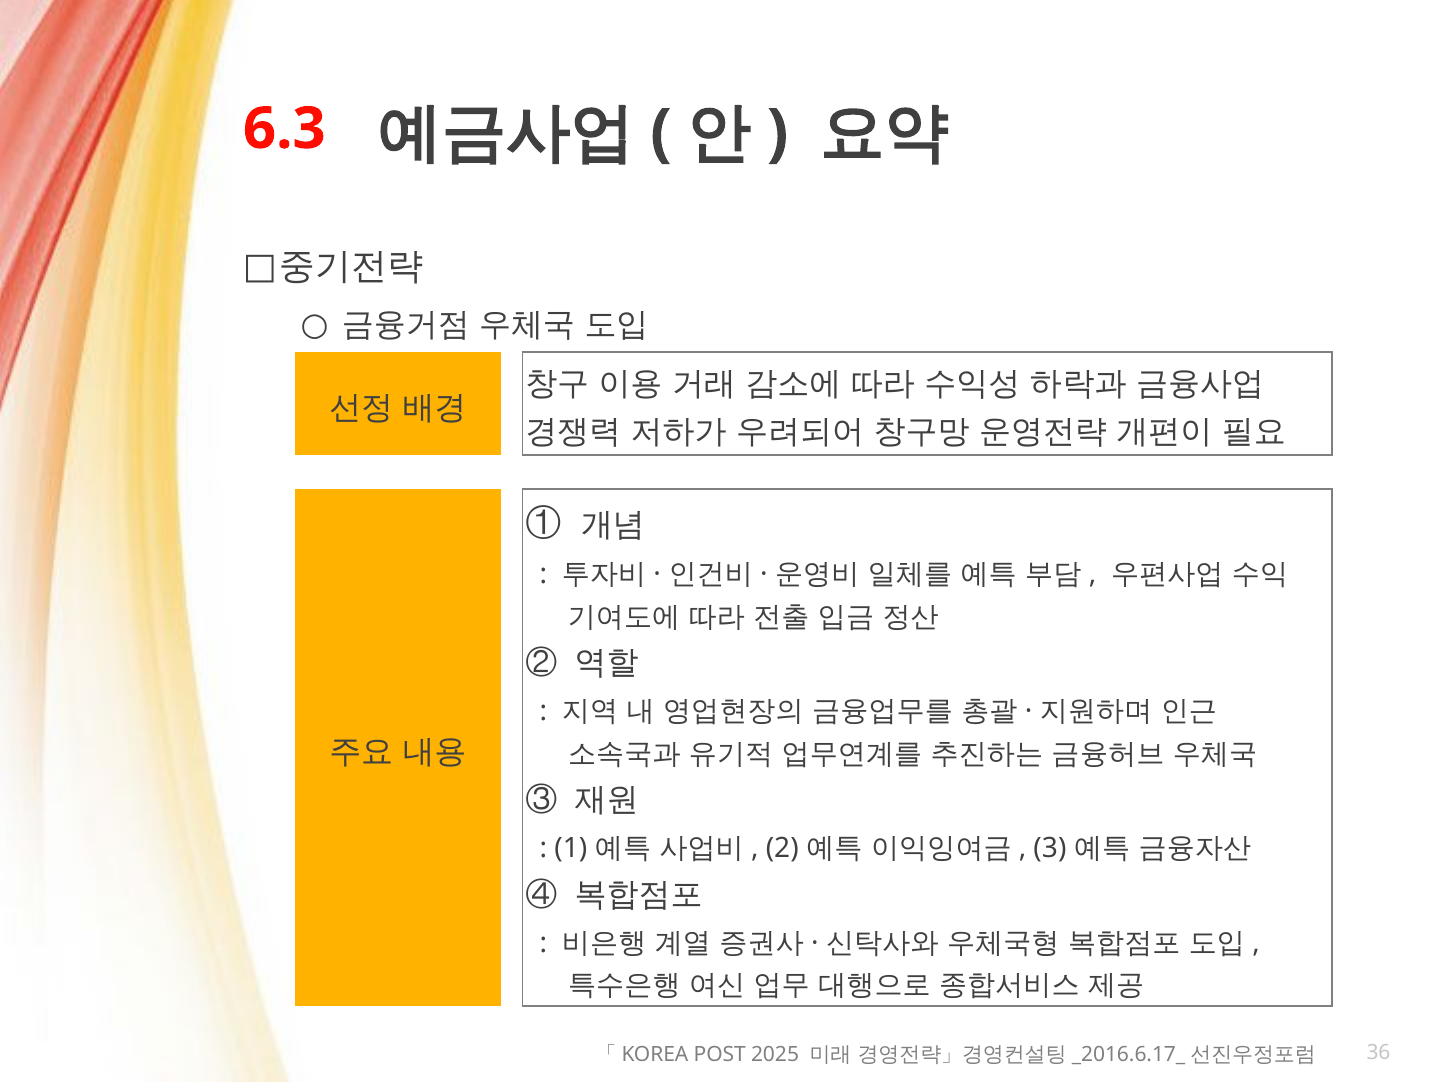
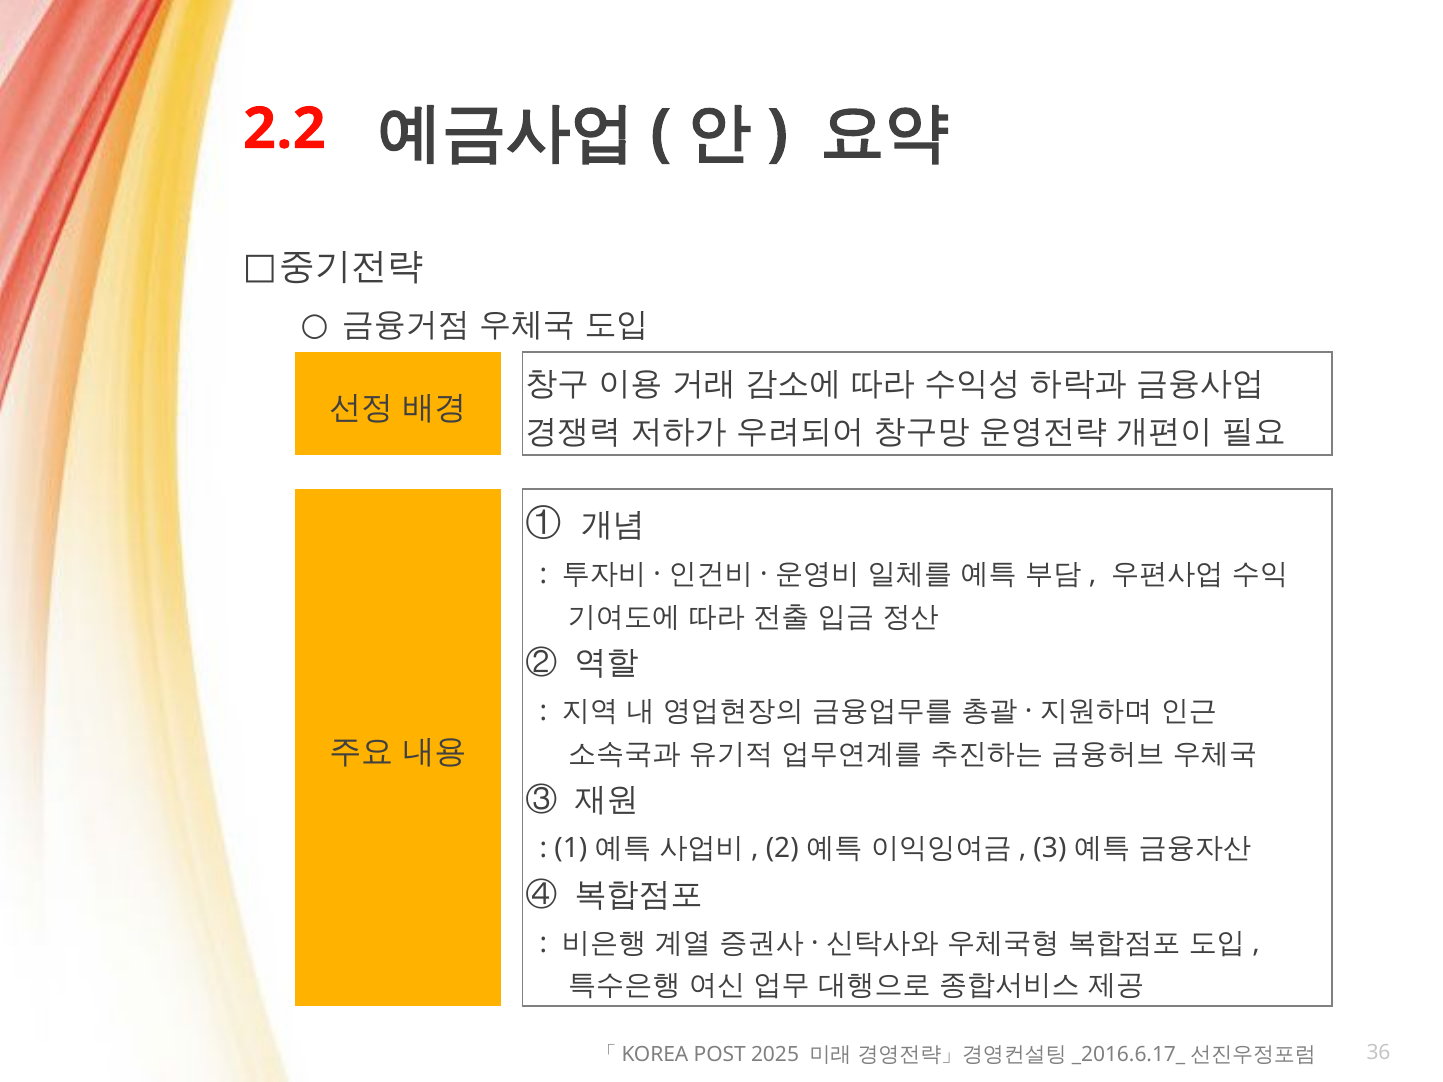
6.3: 6.3 -> 2.2 (284, 129)
